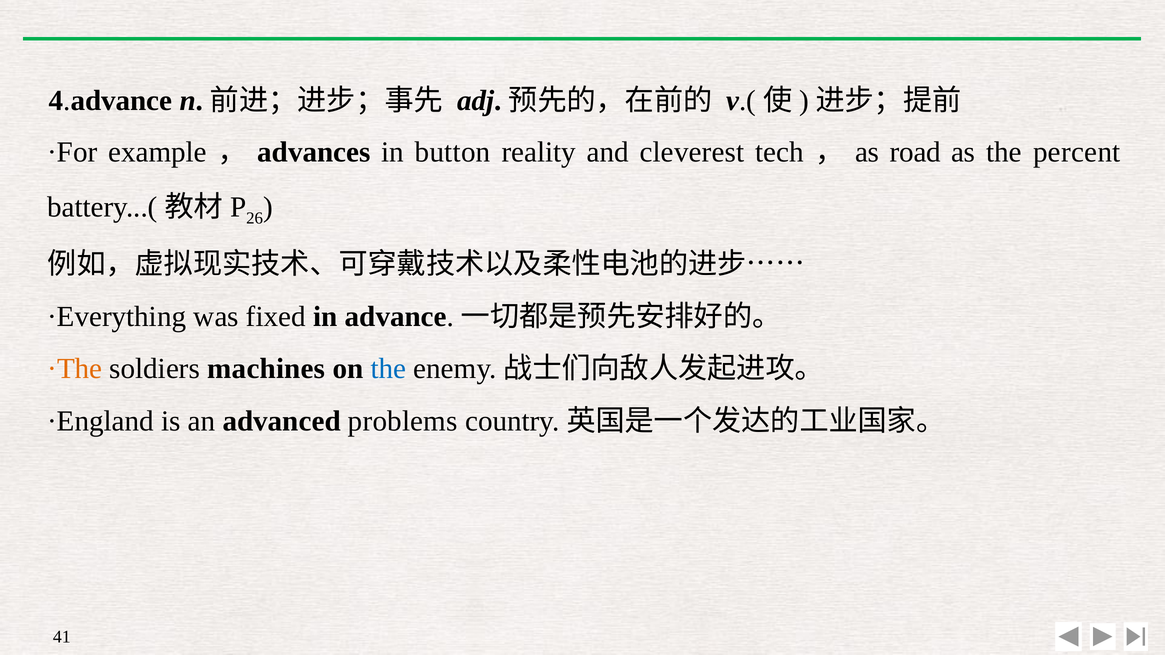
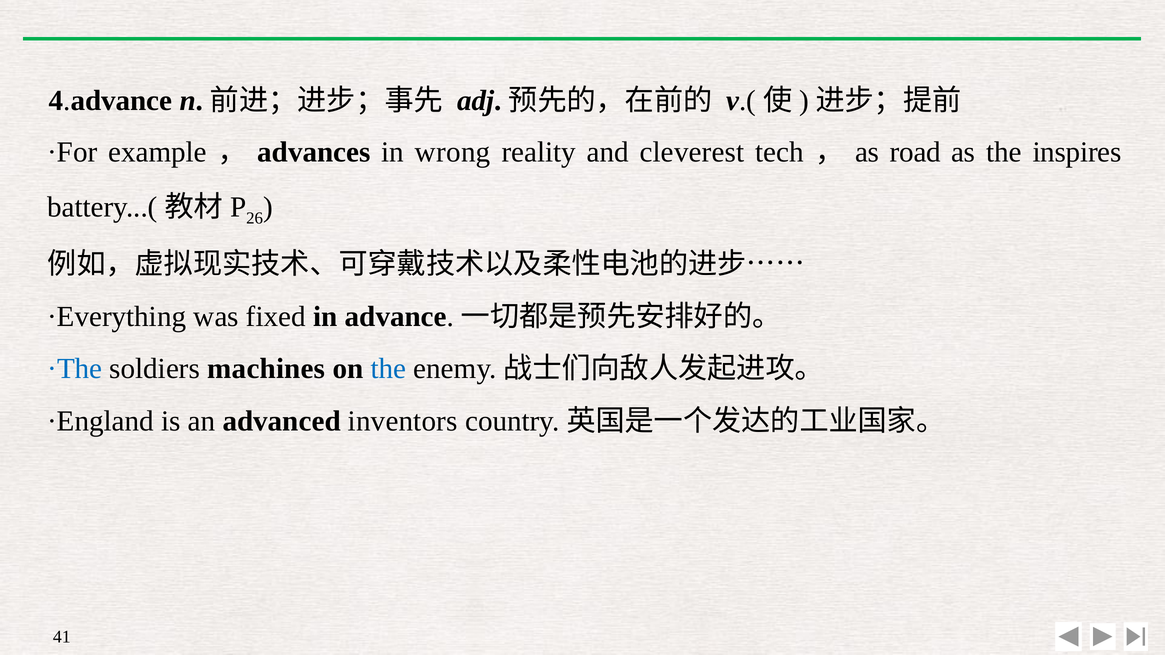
button: button -> wrong (453, 152)
percent: percent -> inspires (1077, 152)
·The colour: orange -> blue (75, 369)
problems: problems -> inventors (403, 421)
